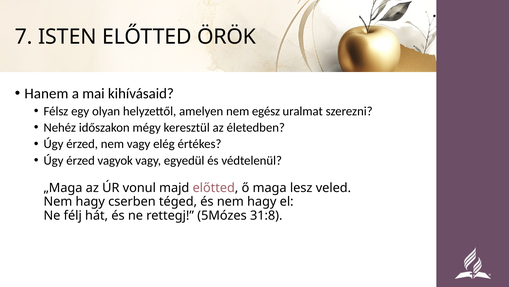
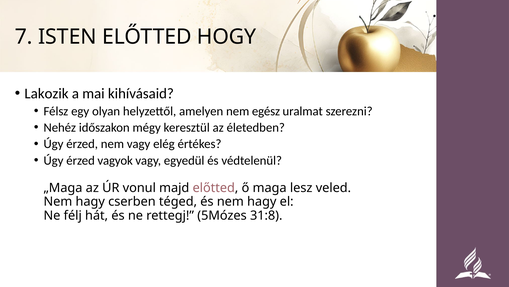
ÖRÖK: ÖRÖK -> HOGY (227, 37)
Hanem: Hanem -> Lakozik (46, 93)
